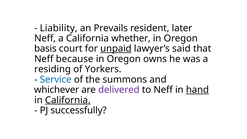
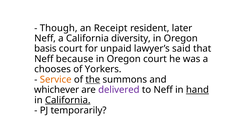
Liability: Liability -> Though (59, 28)
Prevails: Prevails -> Receipt (111, 28)
whether: whether -> diversity (131, 38)
unpaid underline: present -> none (116, 49)
Oregon owns: owns -> court (155, 59)
residing: residing -> chooses (53, 69)
Service colour: blue -> orange (56, 79)
the underline: none -> present (93, 79)
successfully: successfully -> temporarily (79, 110)
